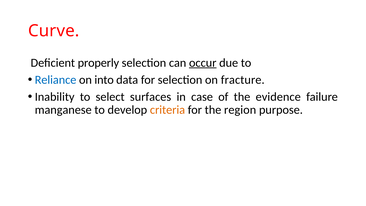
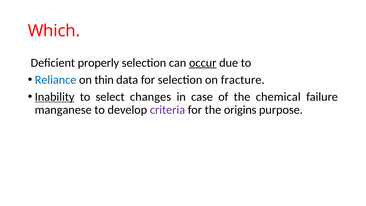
Curve: Curve -> Which (54, 31)
into: into -> thin (104, 80)
Inability underline: none -> present (55, 97)
surfaces: surfaces -> changes (151, 97)
evidence: evidence -> chemical (278, 97)
criteria colour: orange -> purple (168, 110)
region: region -> origins (240, 110)
